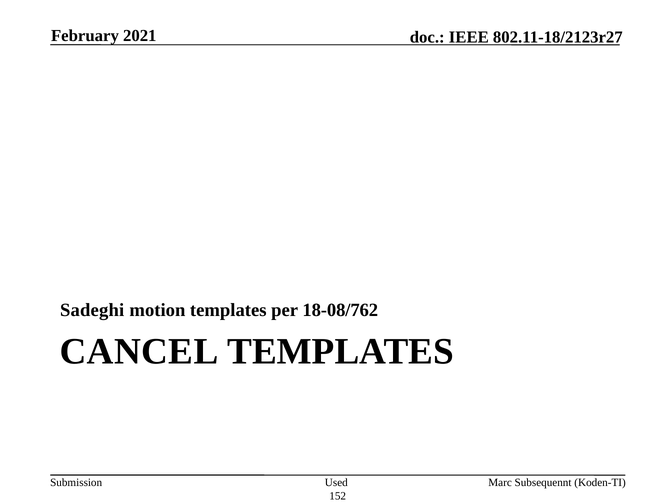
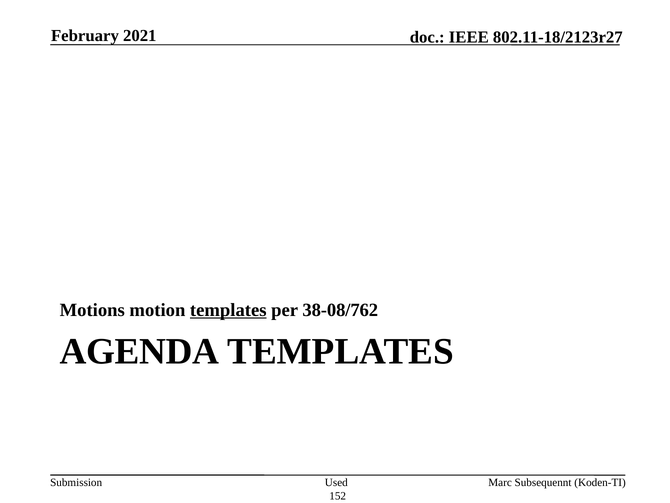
Sadeghi: Sadeghi -> Motions (92, 310)
templates underline: none -> present (228, 310)
18-08/762: 18-08/762 -> 38-08/762 (340, 310)
CANCEL: CANCEL -> AGENDA (139, 351)
